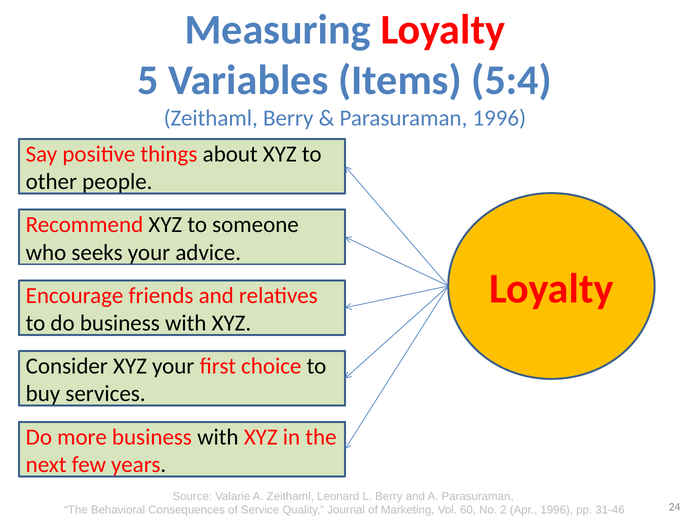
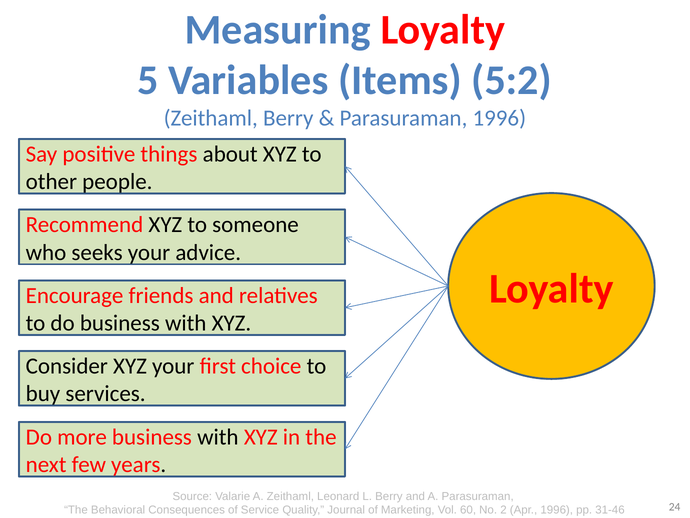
5:4: 5:4 -> 5:2 (512, 80)
